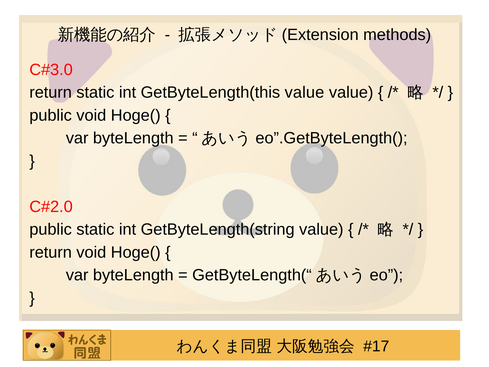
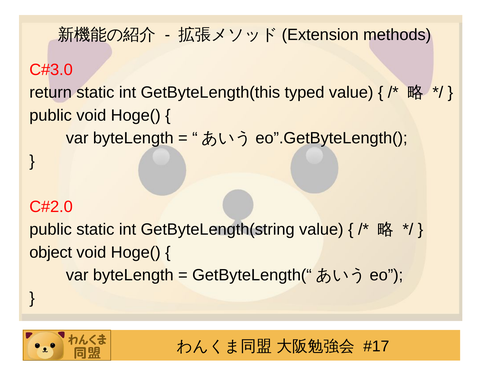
GetByteLength(this value: value -> typed (305, 92)
return: return -> object (51, 252)
